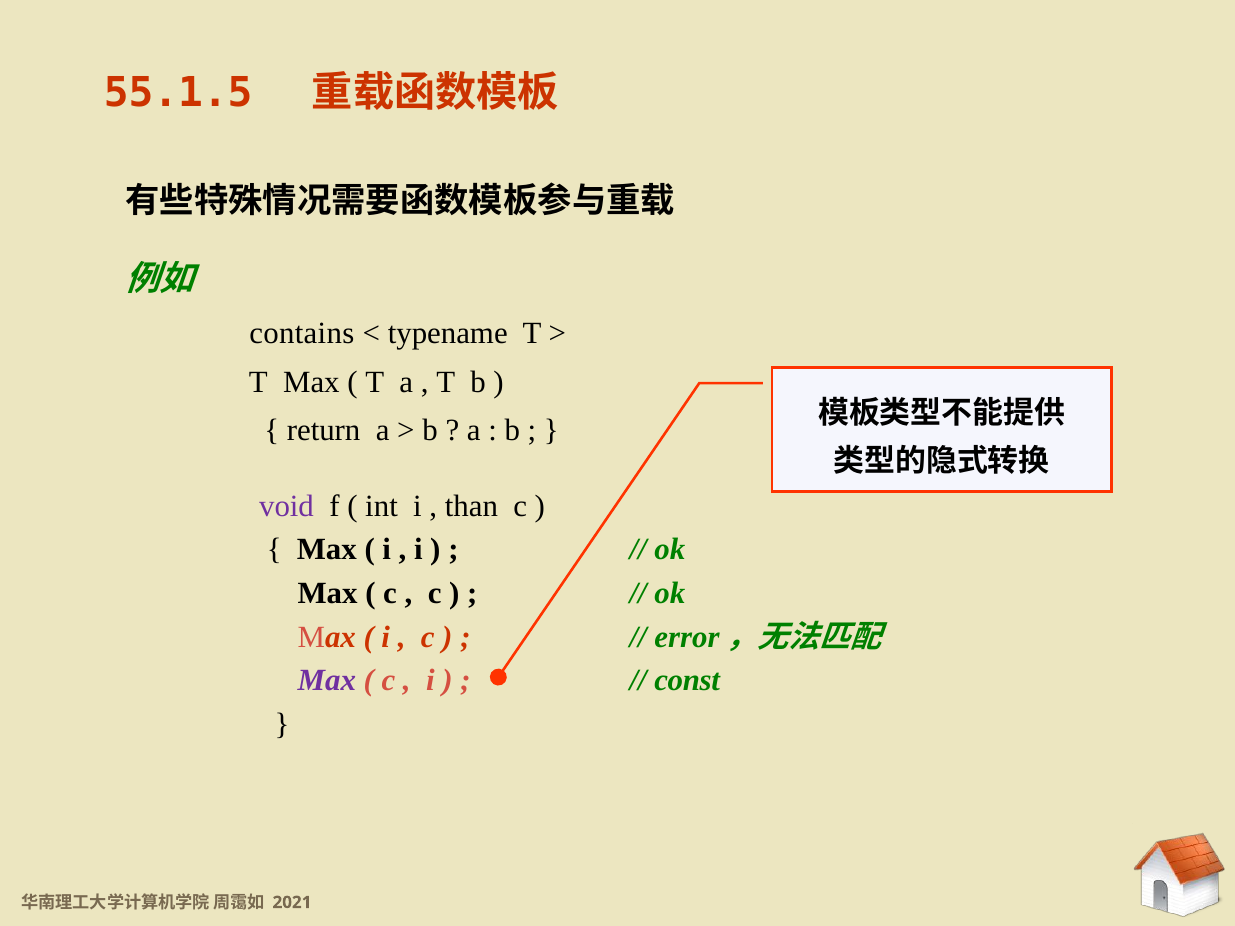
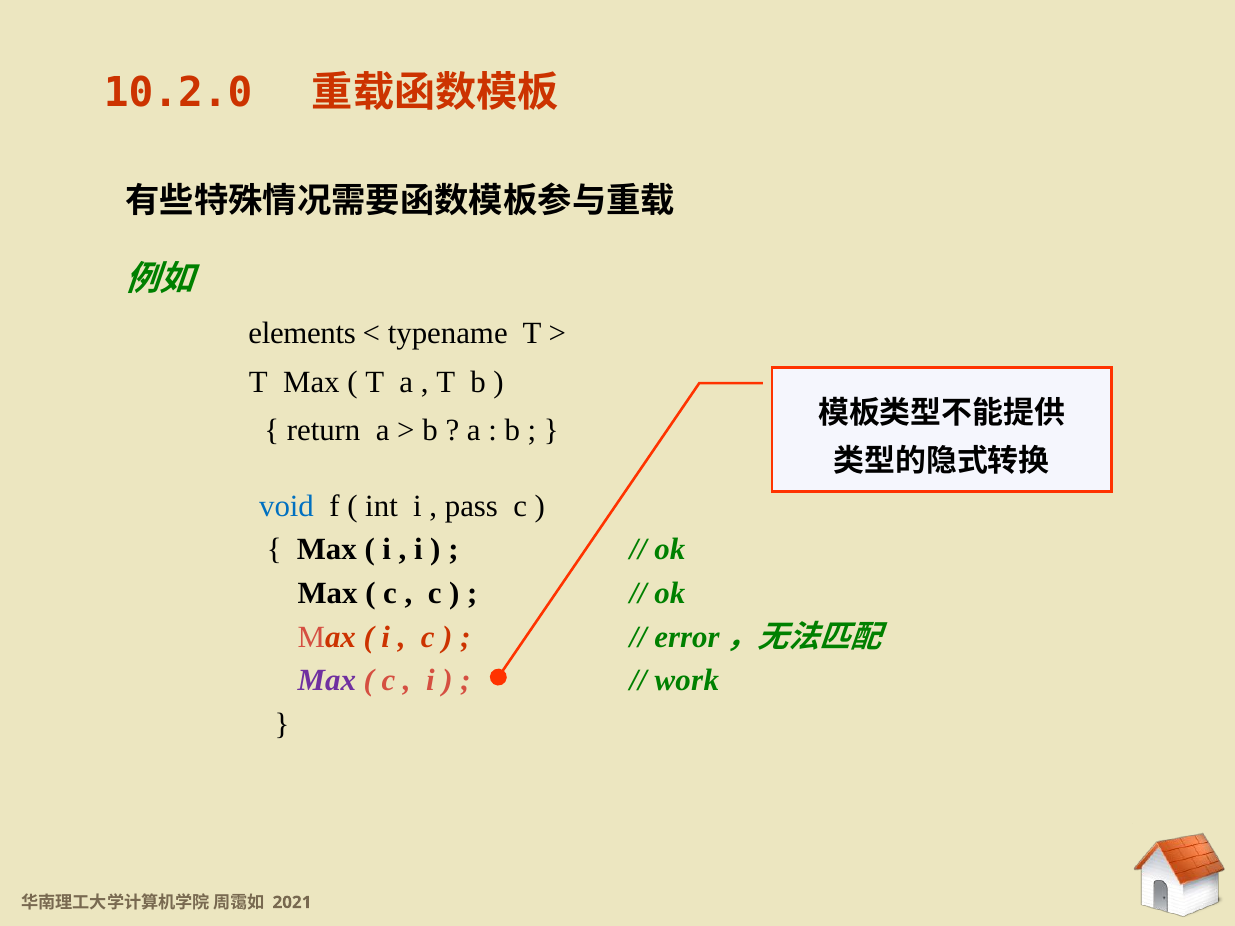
55.1.5: 55.1.5 -> 10.2.0 (178, 93)
contains: contains -> elements (302, 334)
void colour: purple -> blue (287, 506)
than: than -> pass (471, 506)
const: const -> work (687, 681)
